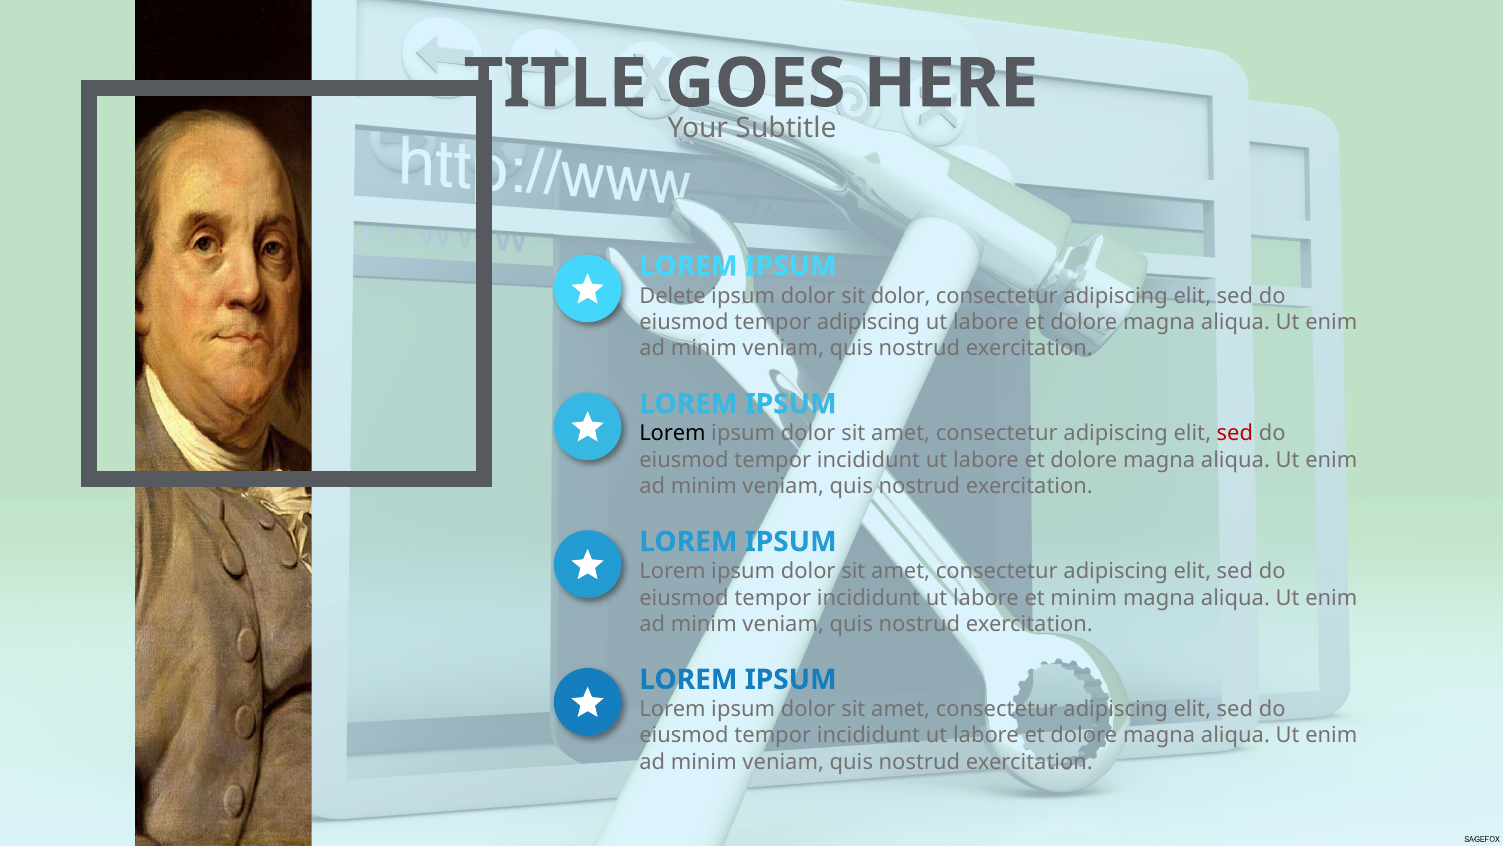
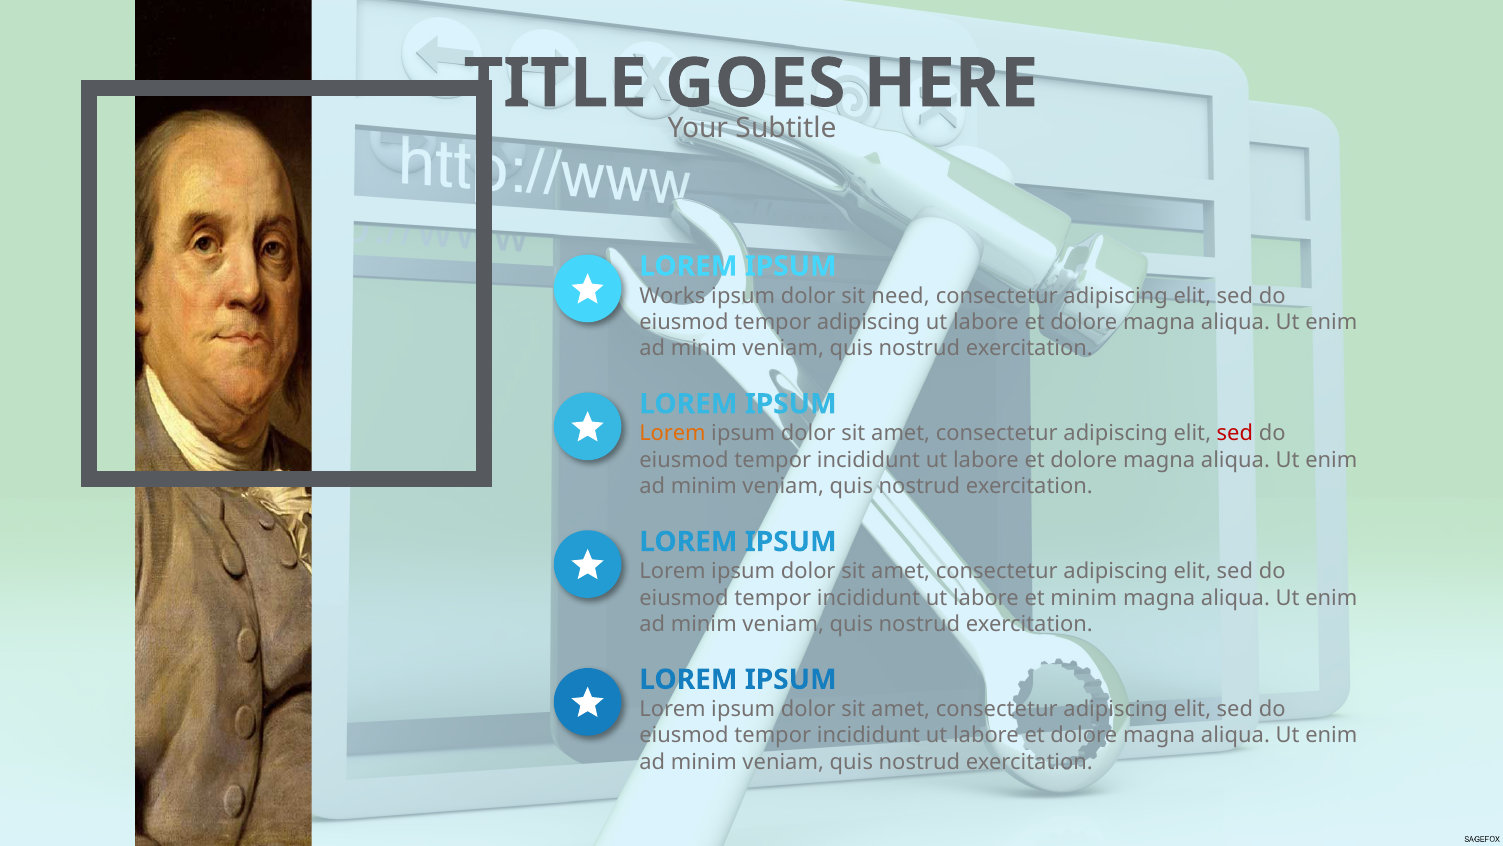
Delete: Delete -> Works (672, 296)
sit dolor: dolor -> need (901, 296)
Lorem colour: black -> orange (673, 433)
